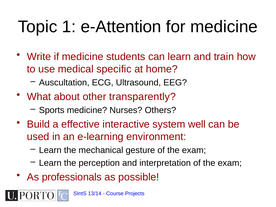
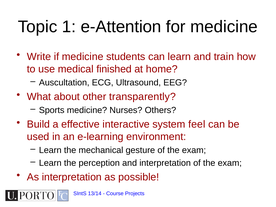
specific: specific -> finished (114, 69)
well: well -> feel (197, 124)
As professionals: professionals -> interpretation (72, 177)
